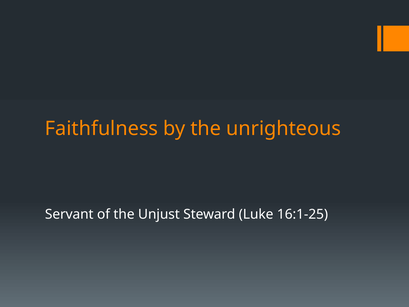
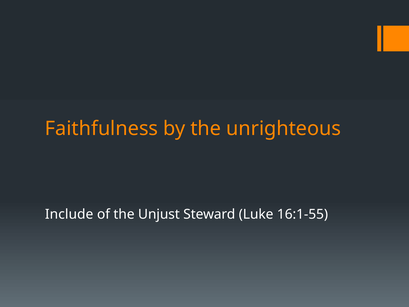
Servant: Servant -> Include (69, 214)
16:1-25: 16:1-25 -> 16:1-55 (303, 214)
